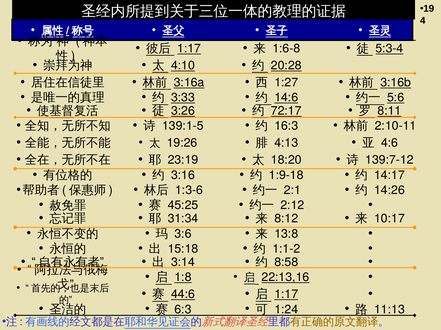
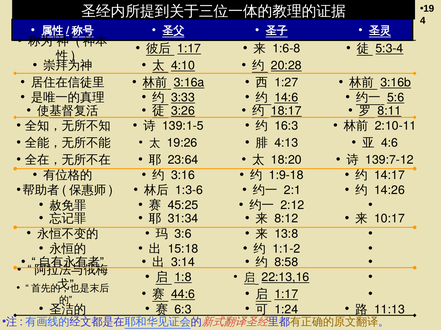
72:17: 72:17 -> 18:17 (286, 111)
23:19: 23:19 -> 23:64 (183, 160)
